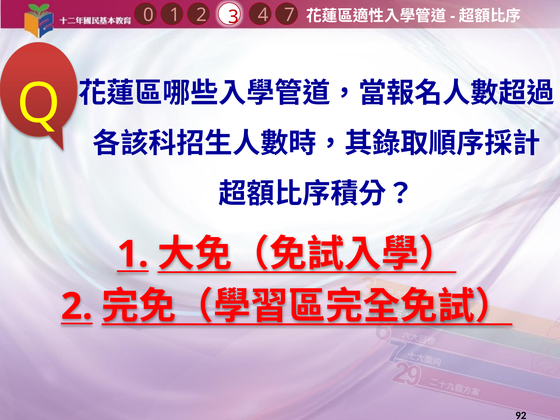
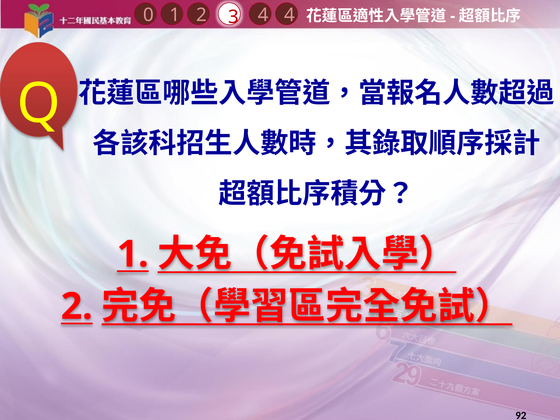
4 7: 7 -> 4 (290, 15)
